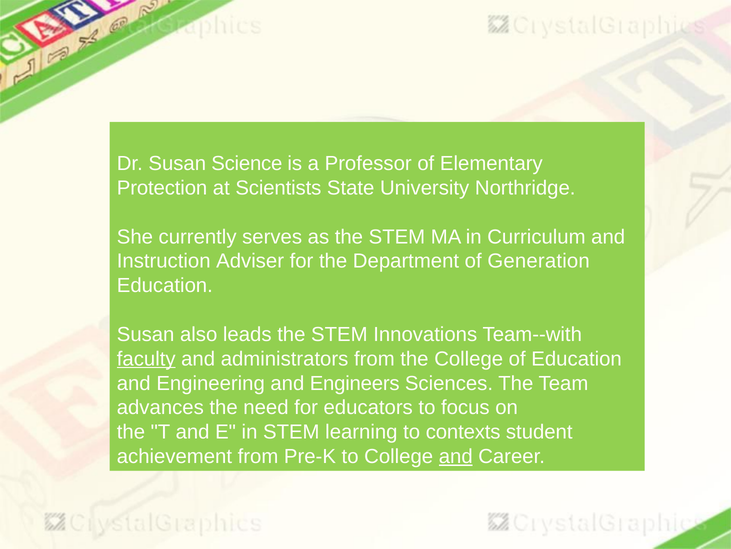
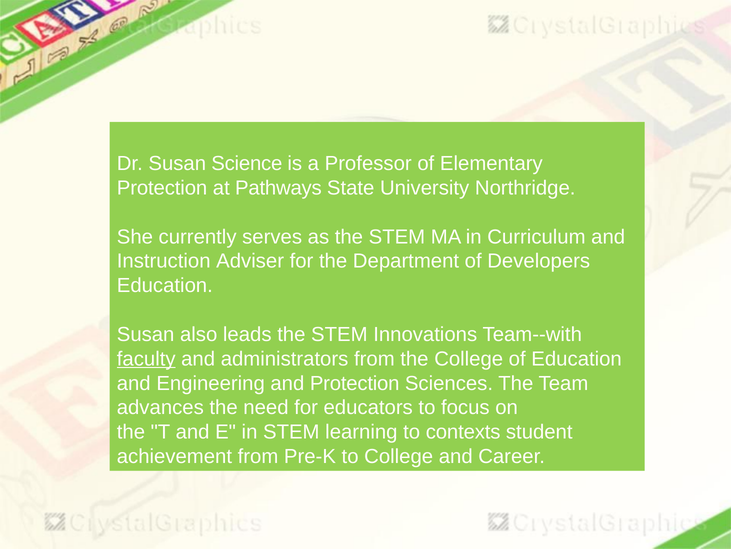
Scientists: Scientists -> Pathways (278, 188)
Generation: Generation -> Developers (539, 261)
and Engineers: Engineers -> Protection (355, 383)
and underline: present -> none (456, 456)
